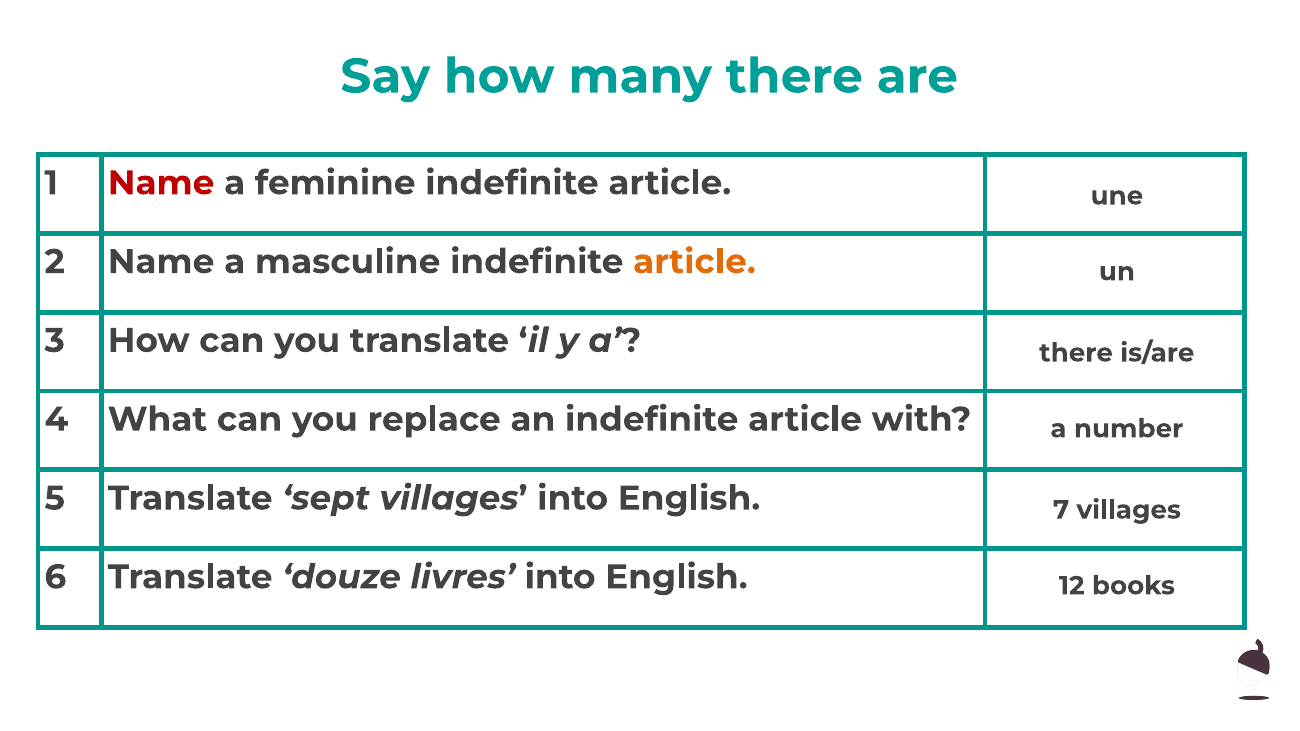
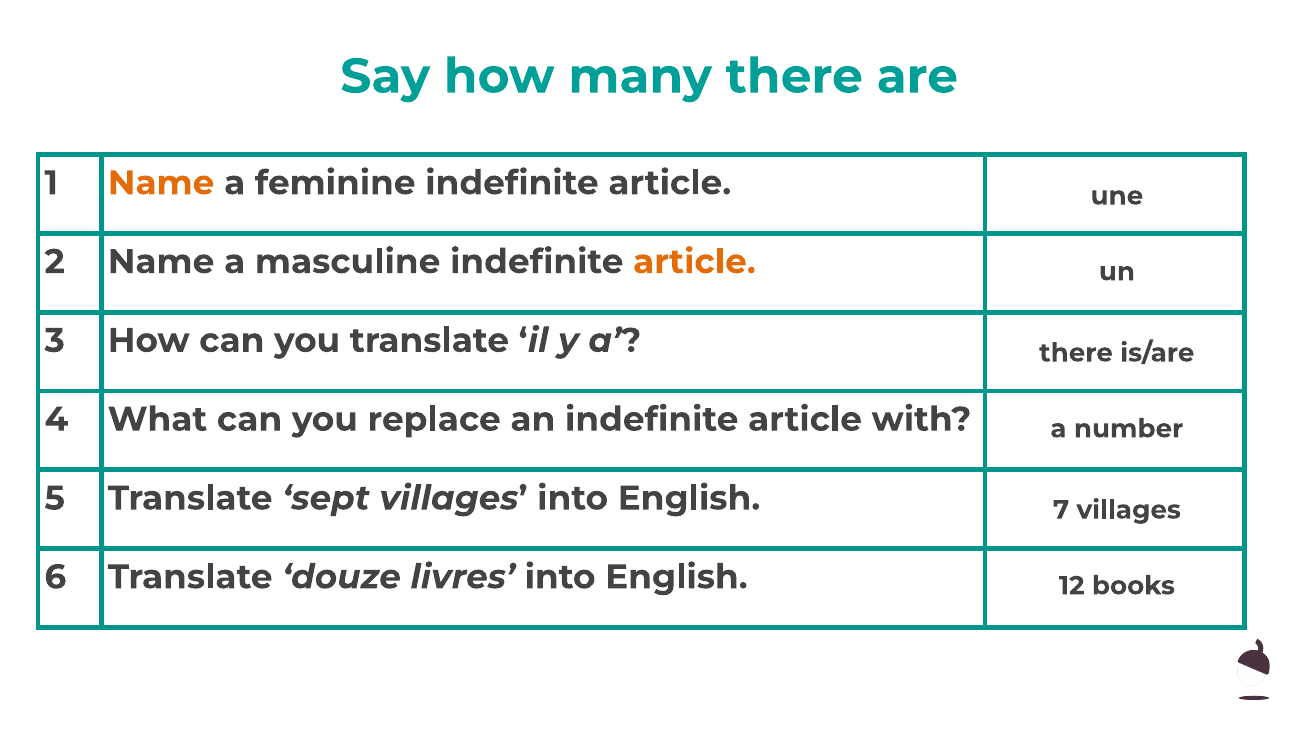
Name colour: red -> orange (161, 183)
